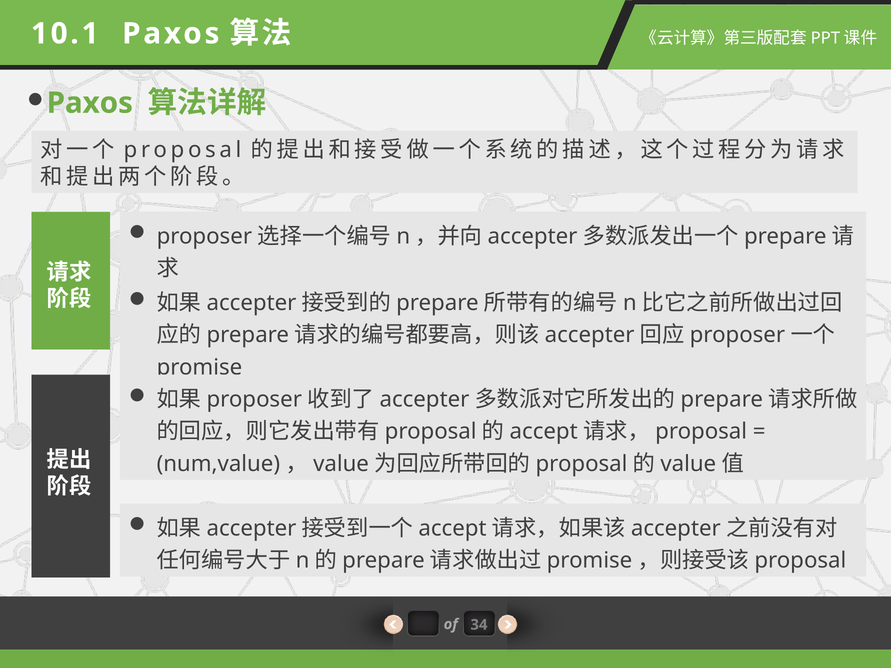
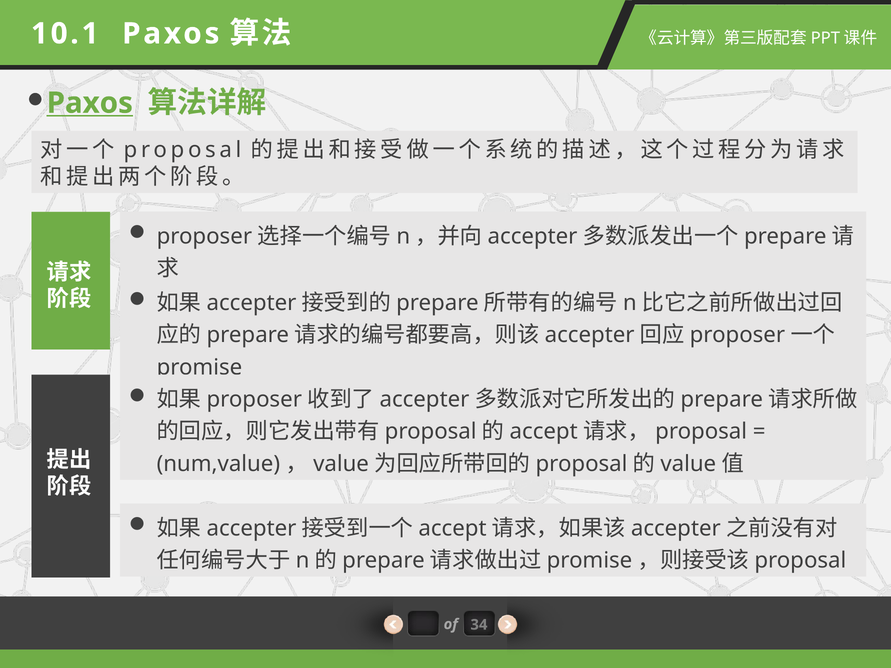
Paxos underline: none -> present (90, 103)
